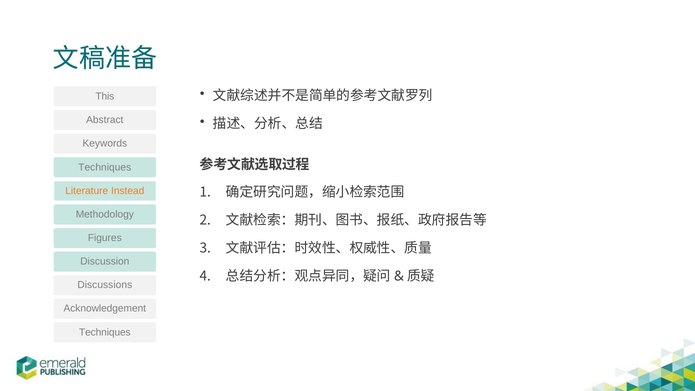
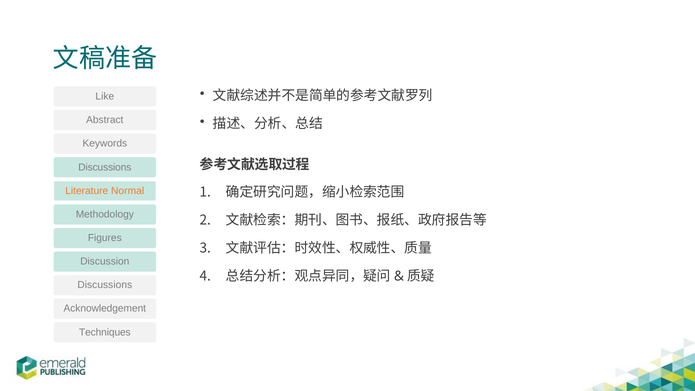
This: This -> Like (105, 96)
Techniques: Techniques -> Discussions (105, 167)
Instead: Instead -> Normal (128, 191)
